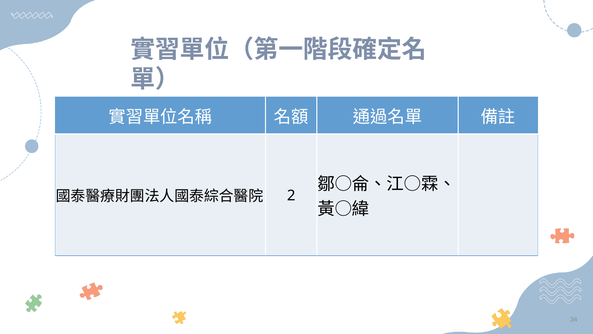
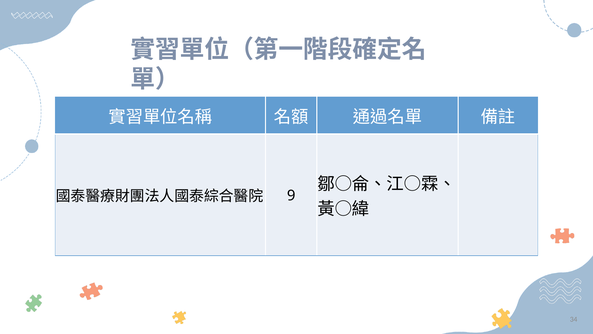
2: 2 -> 9 (291, 195)
